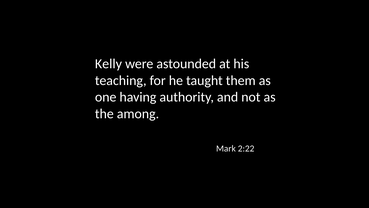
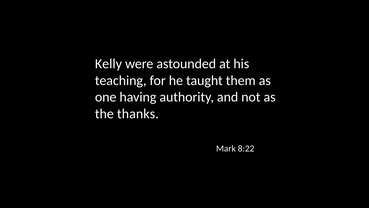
among: among -> thanks (138, 113)
2:22: 2:22 -> 8:22 (246, 148)
